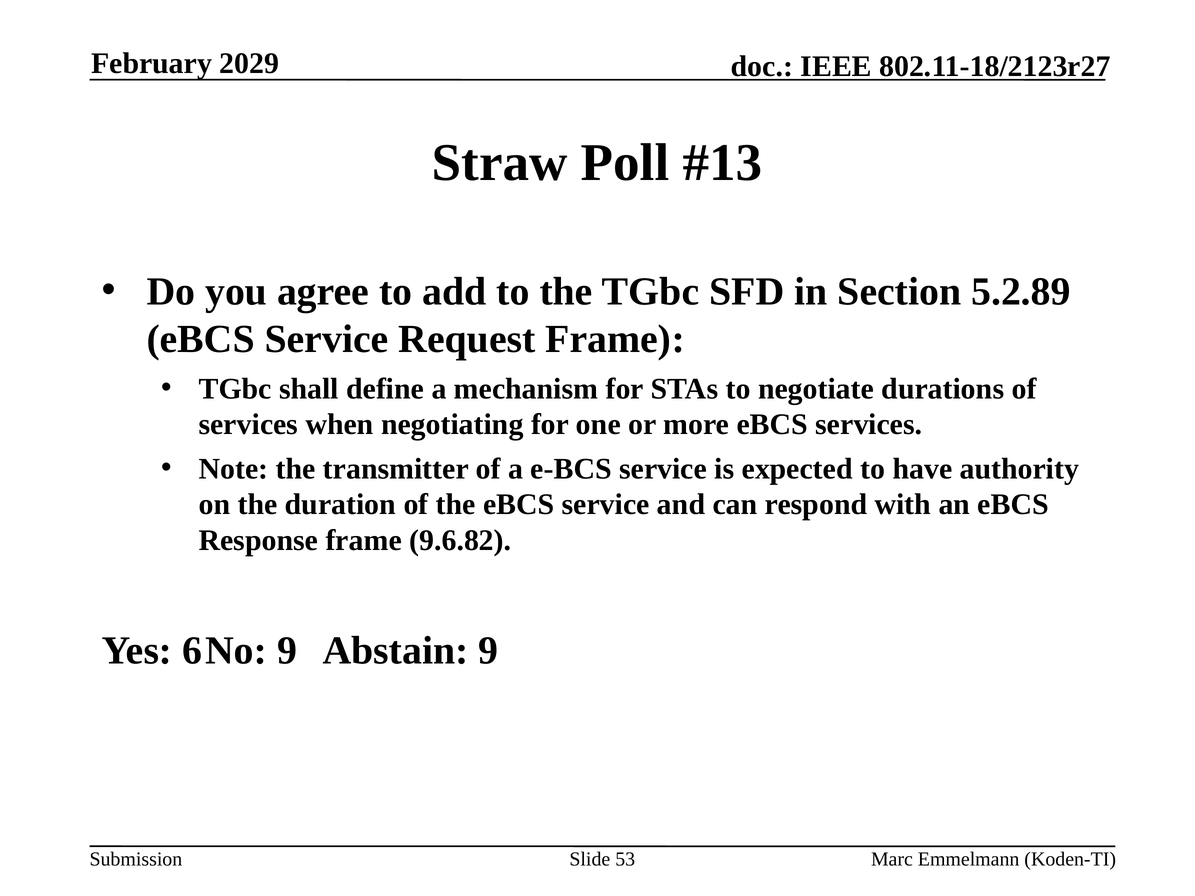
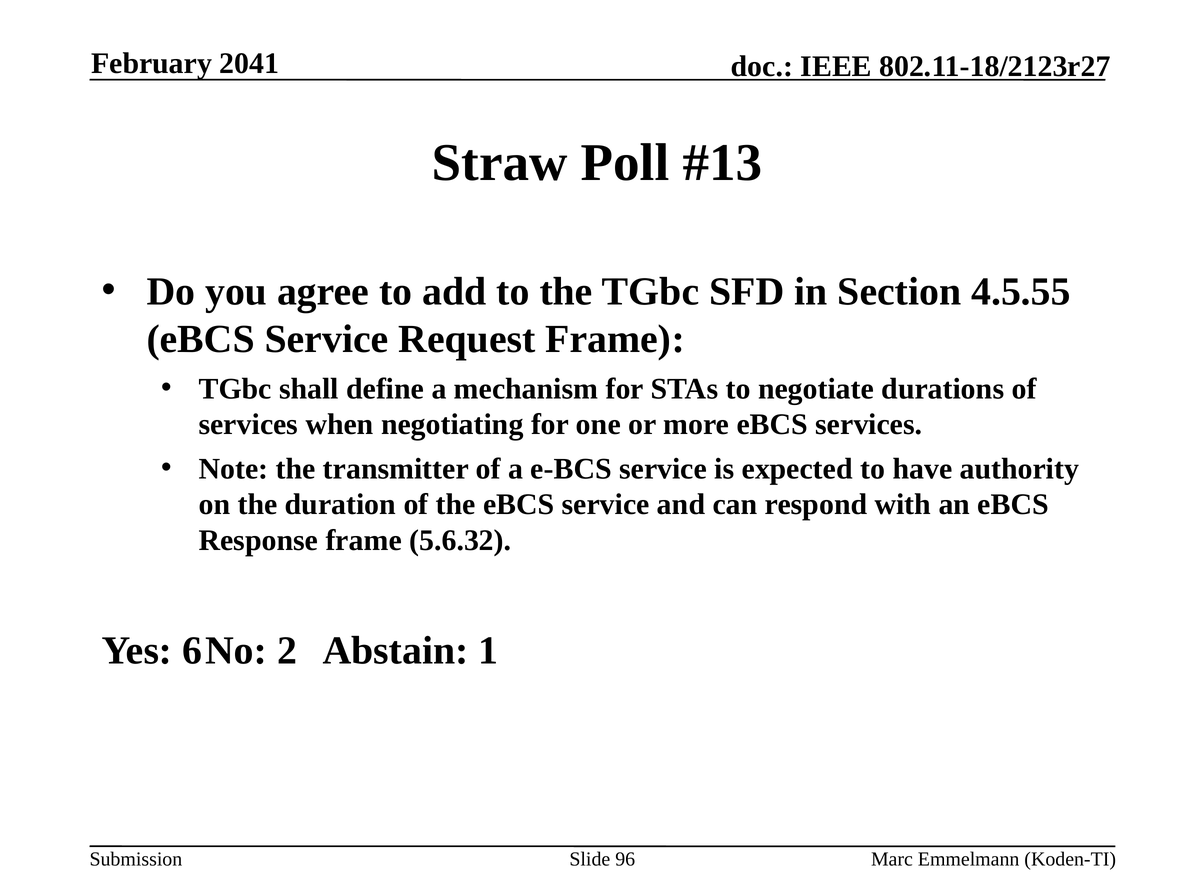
2029: 2029 -> 2041 (249, 63)
5.2.89: 5.2.89 -> 4.5.55 (1021, 292)
9.6.82: 9.6.82 -> 5.6.32 (460, 541)
9: 9 -> 2 (287, 651)
Abstain 9: 9 -> 1 (488, 651)
53: 53 -> 96 (625, 860)
